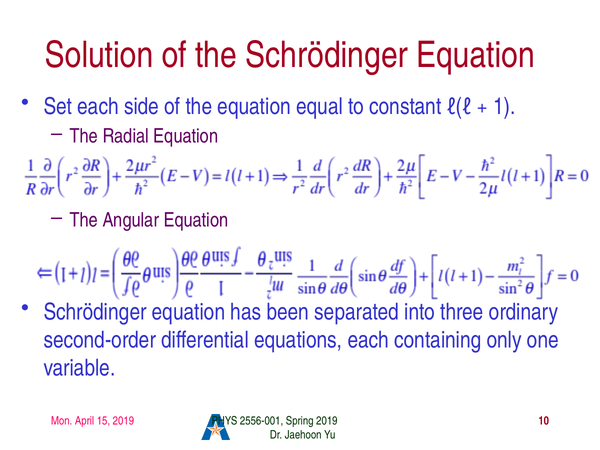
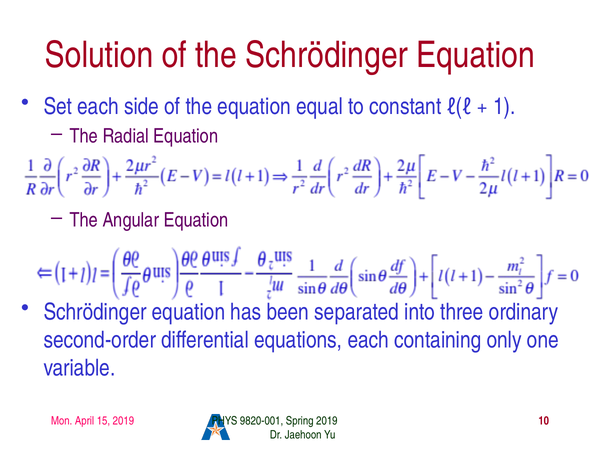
2556-001: 2556-001 -> 9820-001 (262, 421)
